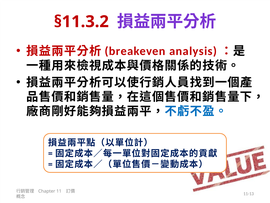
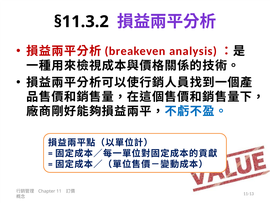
§11.3.2 colour: red -> black (81, 22)
